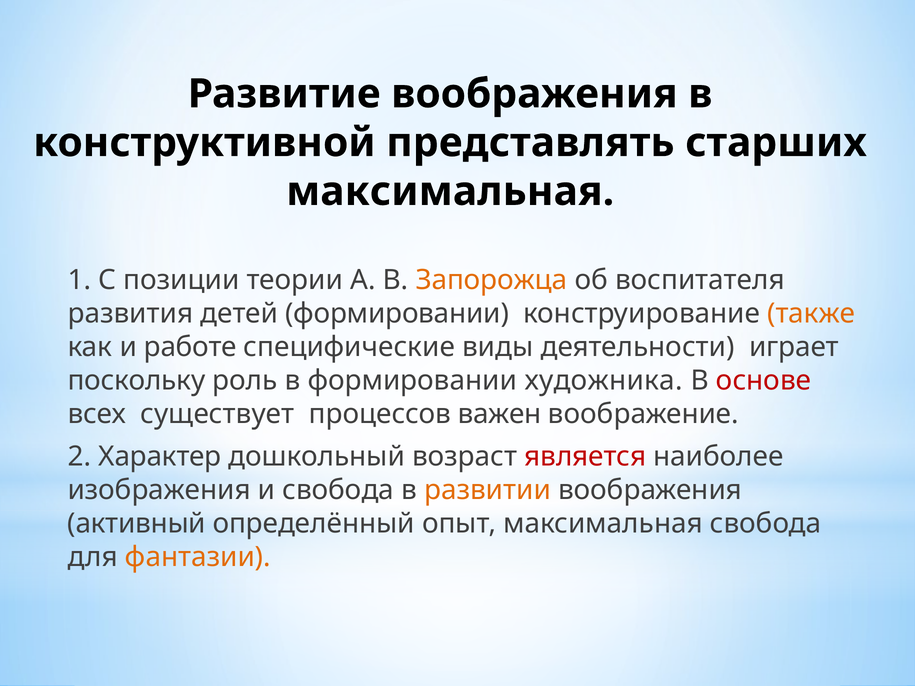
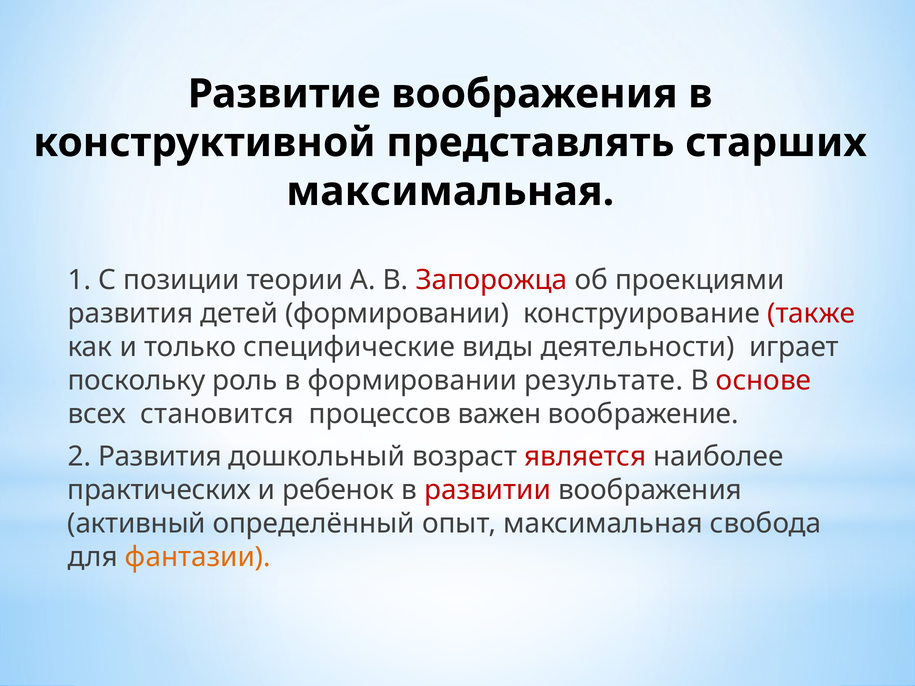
Запорожца colour: orange -> red (492, 280)
воспитателя: воспитателя -> проекциями (700, 280)
также colour: orange -> red (811, 313)
работе: работе -> только (190, 347)
художника: художника -> результате (604, 380)
существует: существует -> становится (217, 414)
2 Характер: Характер -> Развития (160, 457)
изображения: изображения -> практических (159, 490)
и свобода: свобода -> ребенок (338, 490)
развитии colour: orange -> red (488, 490)
